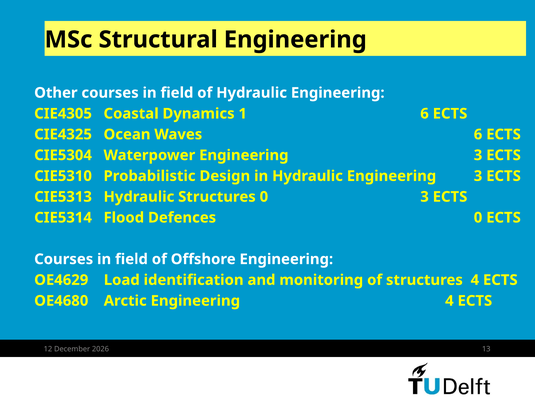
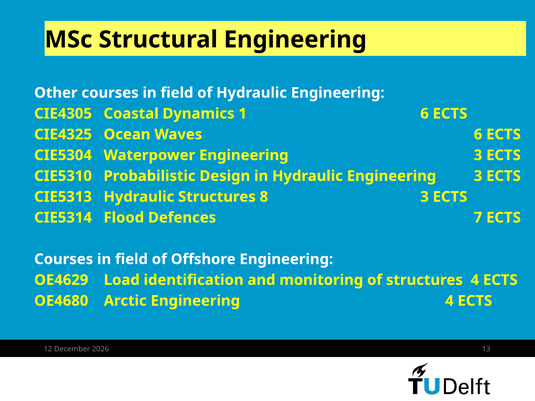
Structures 0: 0 -> 8 (264, 197)
Defences 0: 0 -> 7 (478, 218)
